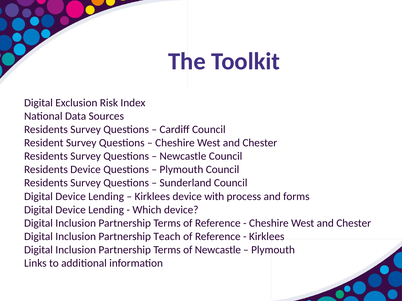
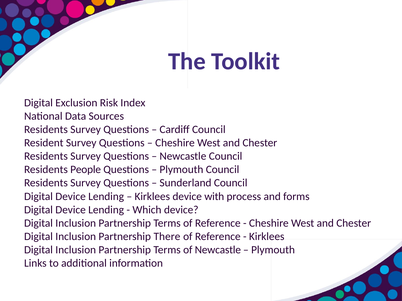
Residents Device: Device -> People (86, 170)
Teach: Teach -> There (167, 237)
